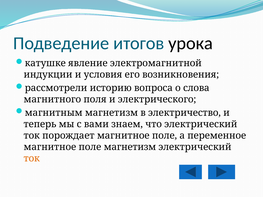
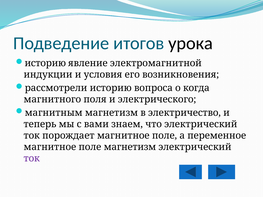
катушке: катушке -> историю (45, 63)
слова: слова -> когда (196, 88)
ток colour: orange -> purple (32, 158)
